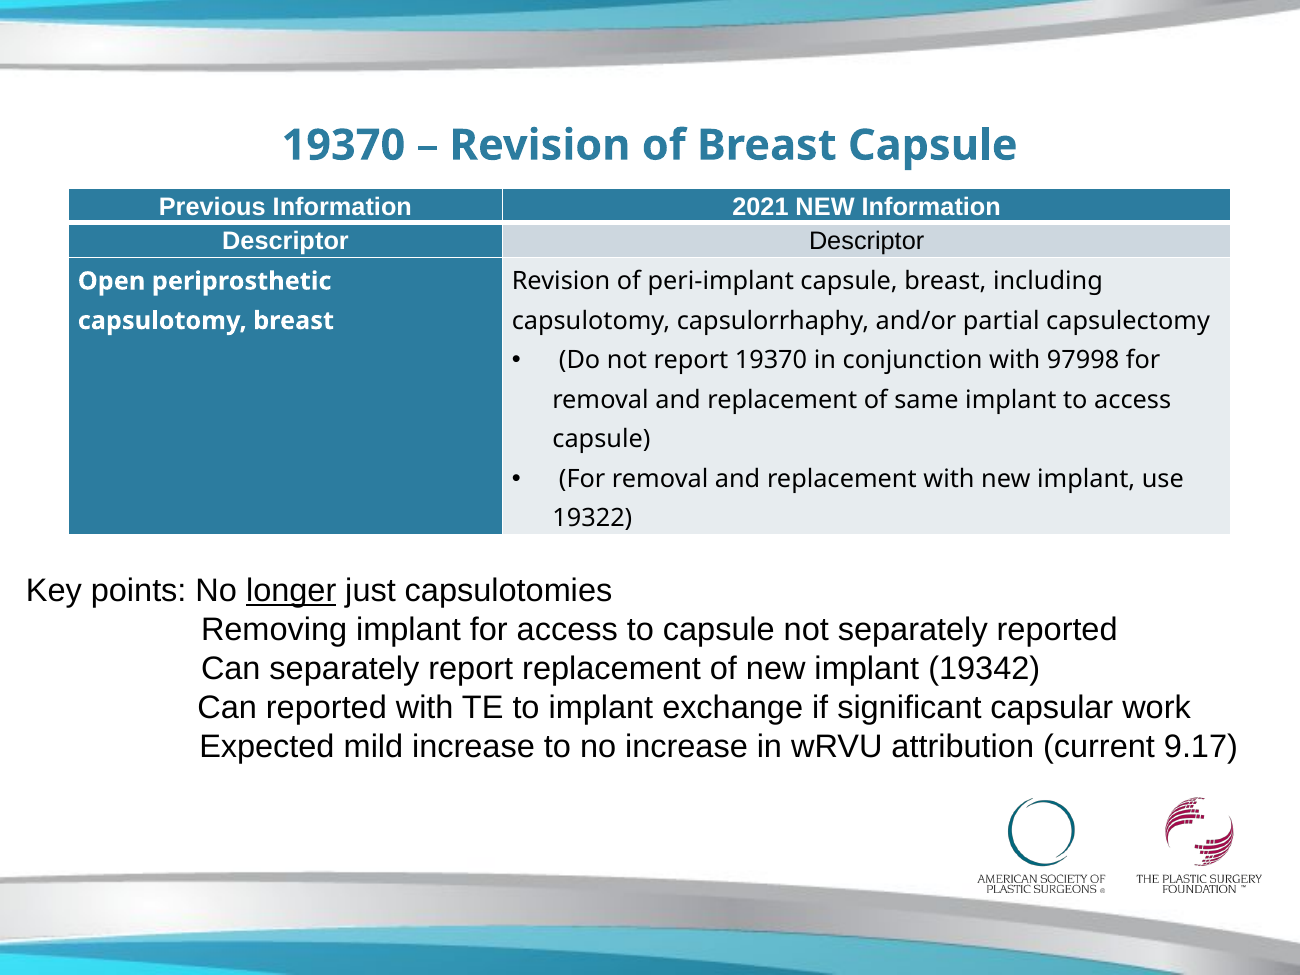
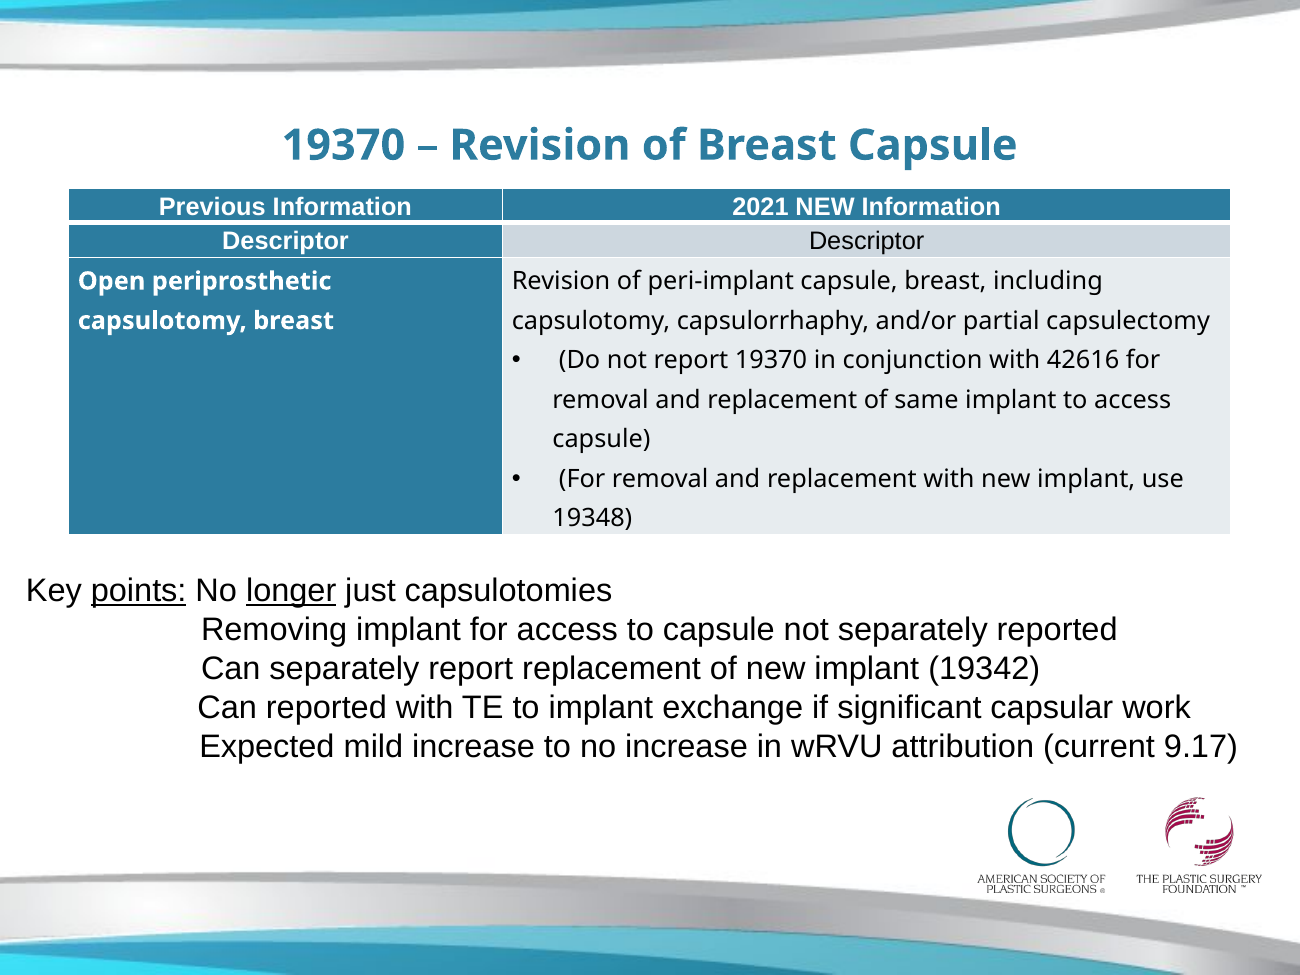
97998: 97998 -> 42616 (1083, 360)
19322: 19322 -> 19348 (592, 519)
points underline: none -> present (139, 591)
